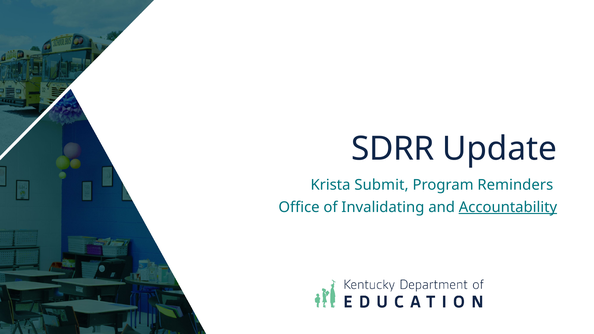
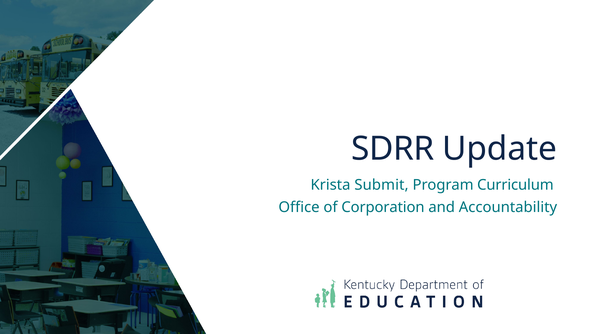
Reminders: Reminders -> Curriculum (515, 185)
Invalidating: Invalidating -> Corporation (383, 207)
Accountability underline: present -> none (508, 207)
